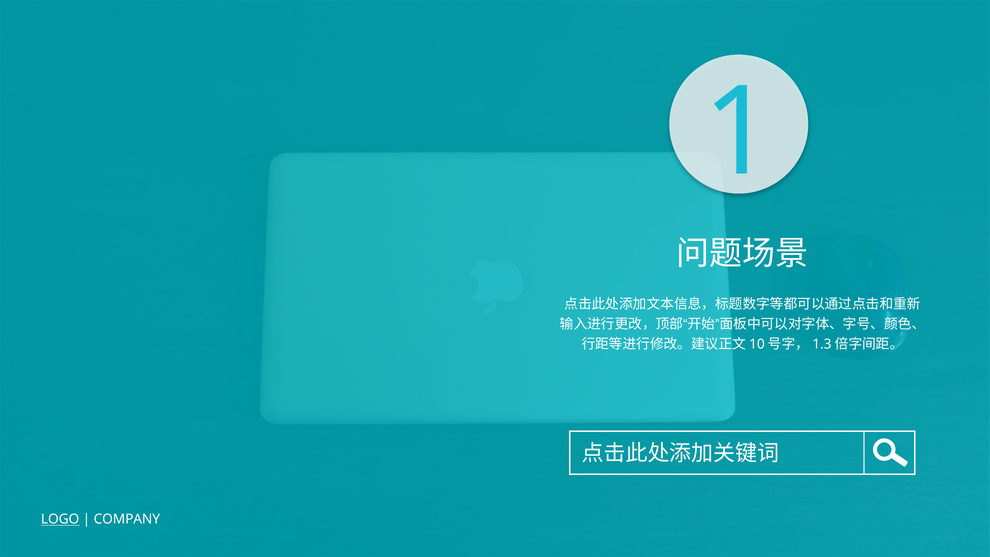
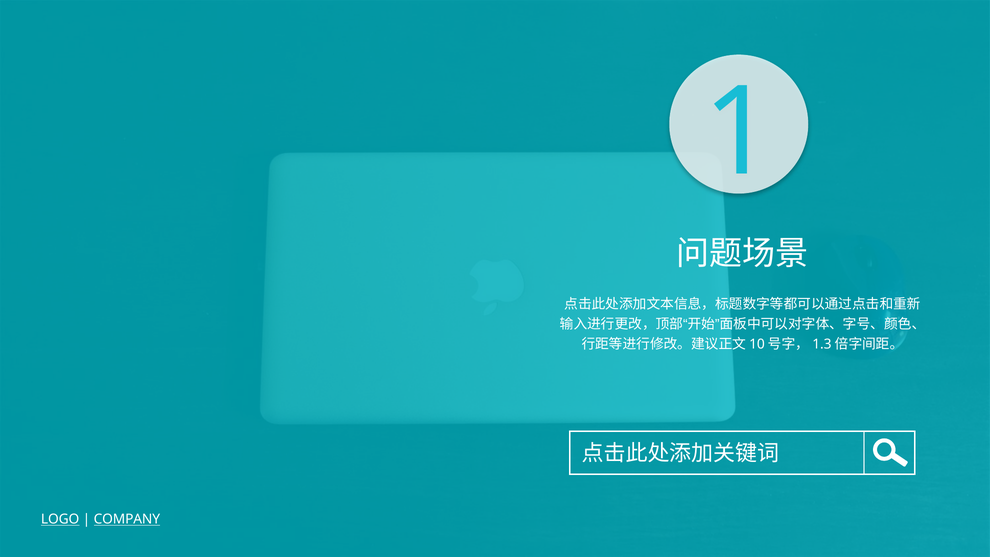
COMPANY underline: none -> present (127, 519)
